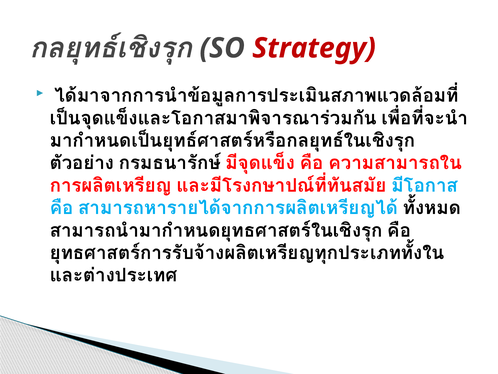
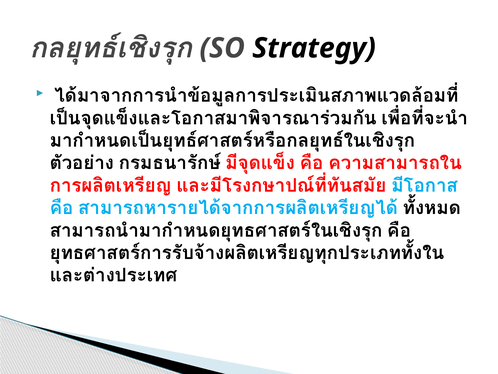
Strategy colour: red -> black (314, 48)
